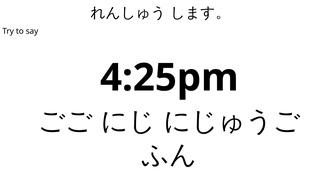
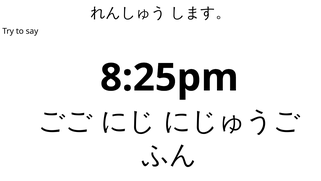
4:25pm: 4:25pm -> 8:25pm (169, 78)
